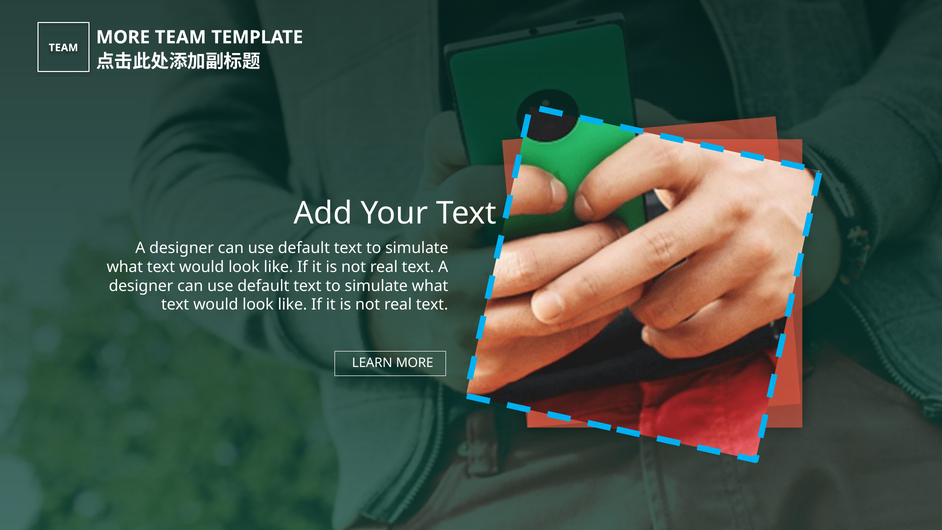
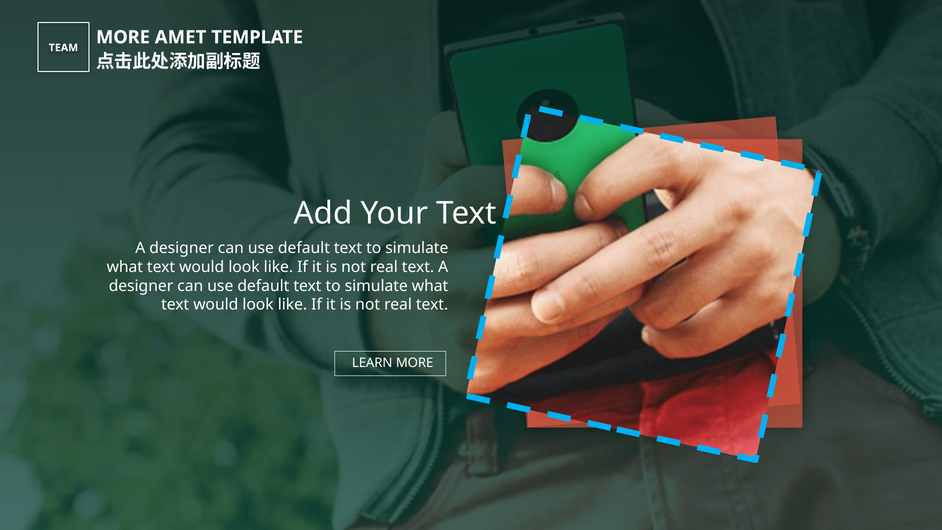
MORE TEAM: TEAM -> AMET (181, 37)
